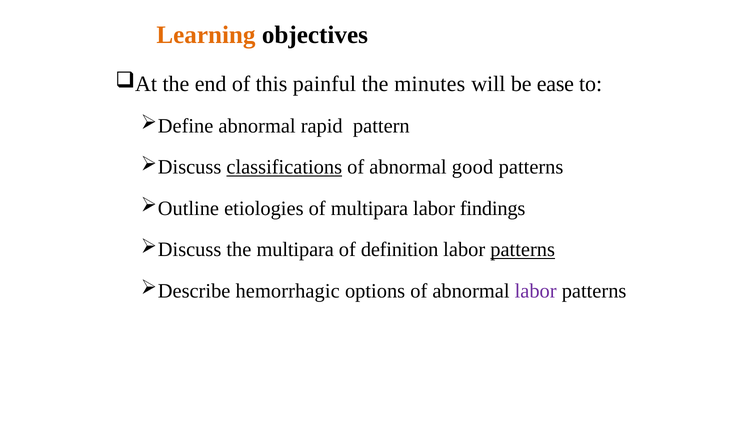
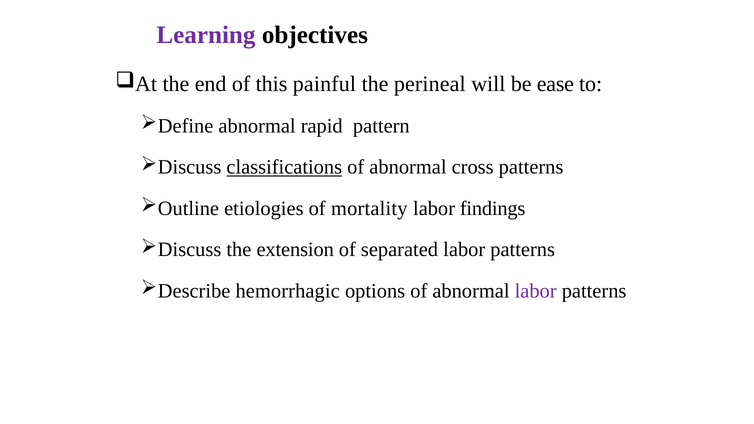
Learning colour: orange -> purple (206, 35)
minutes: minutes -> perineal (430, 84)
good: good -> cross (473, 167)
of multipara: multipara -> mortality (369, 209)
the multipara: multipara -> extension (295, 250)
definition: definition -> separated (400, 250)
patterns underline: present -> none (523, 250)
